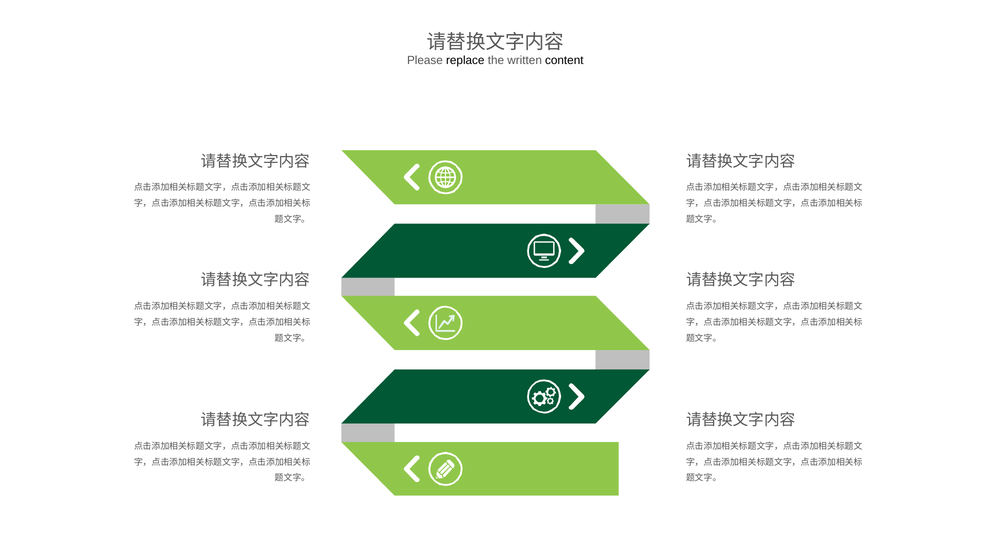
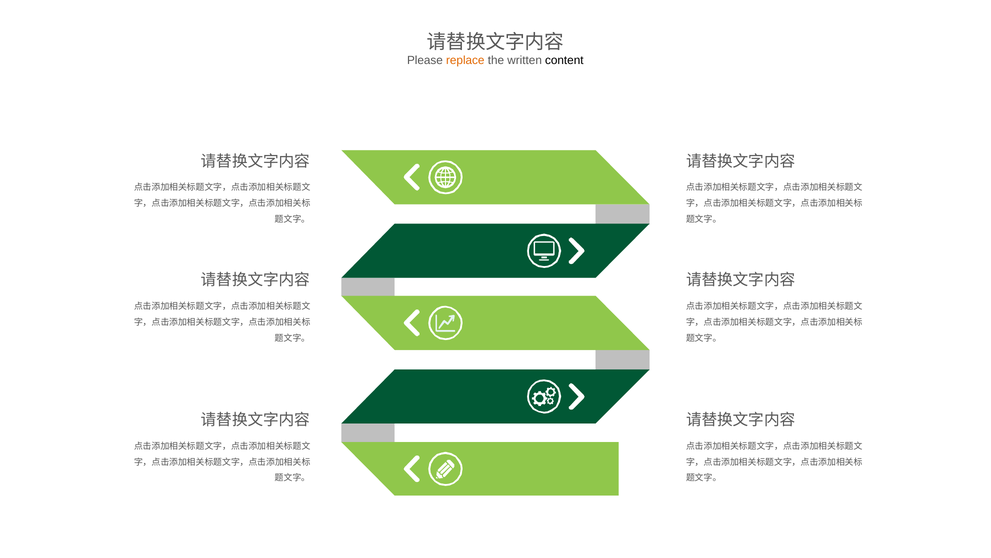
replace colour: black -> orange (465, 60)
